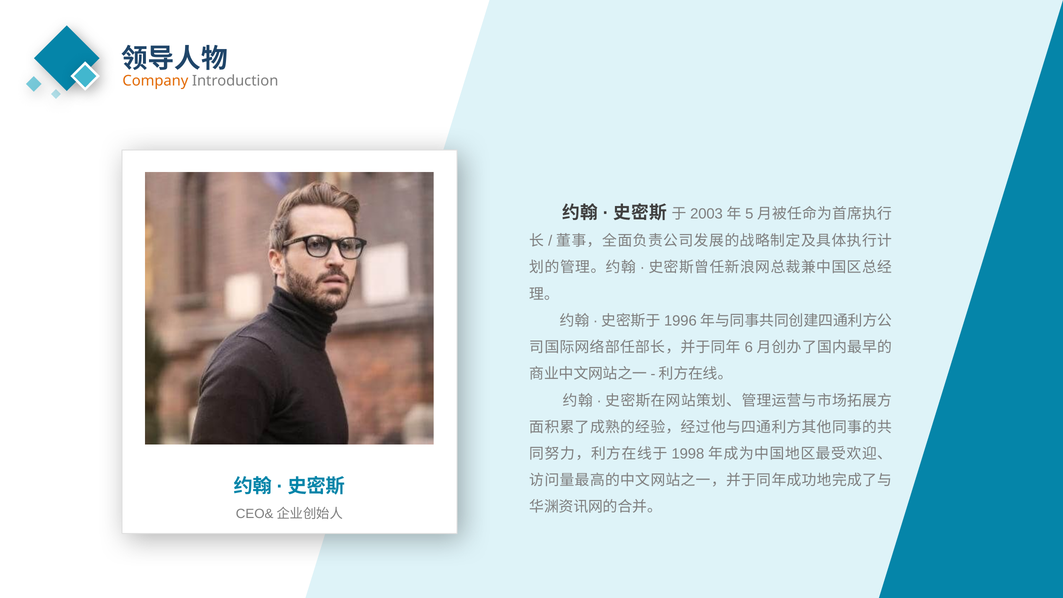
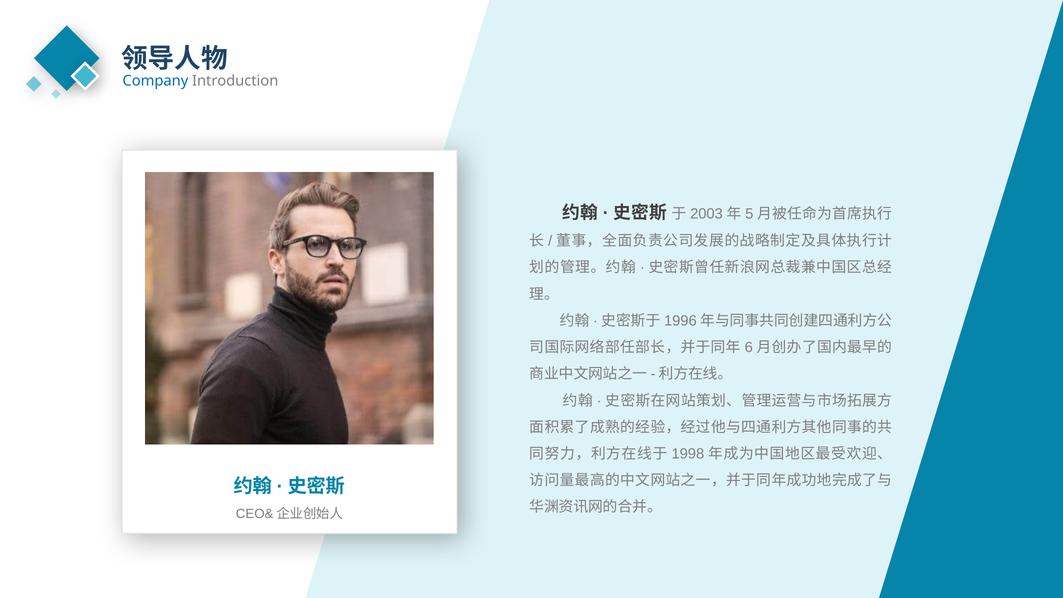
Company colour: orange -> blue (155, 81)
